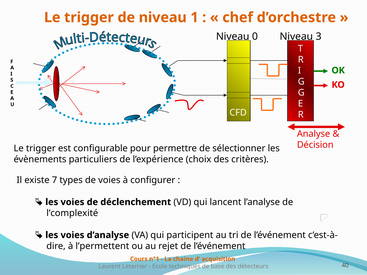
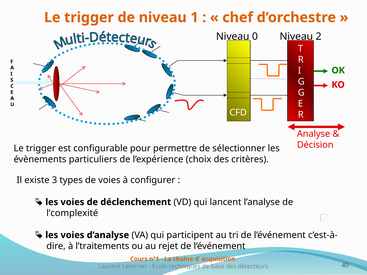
3: 3 -> 2 (319, 36)
7: 7 -> 3 (55, 180)
l’permettent: l’permettent -> l’traitements (102, 246)
